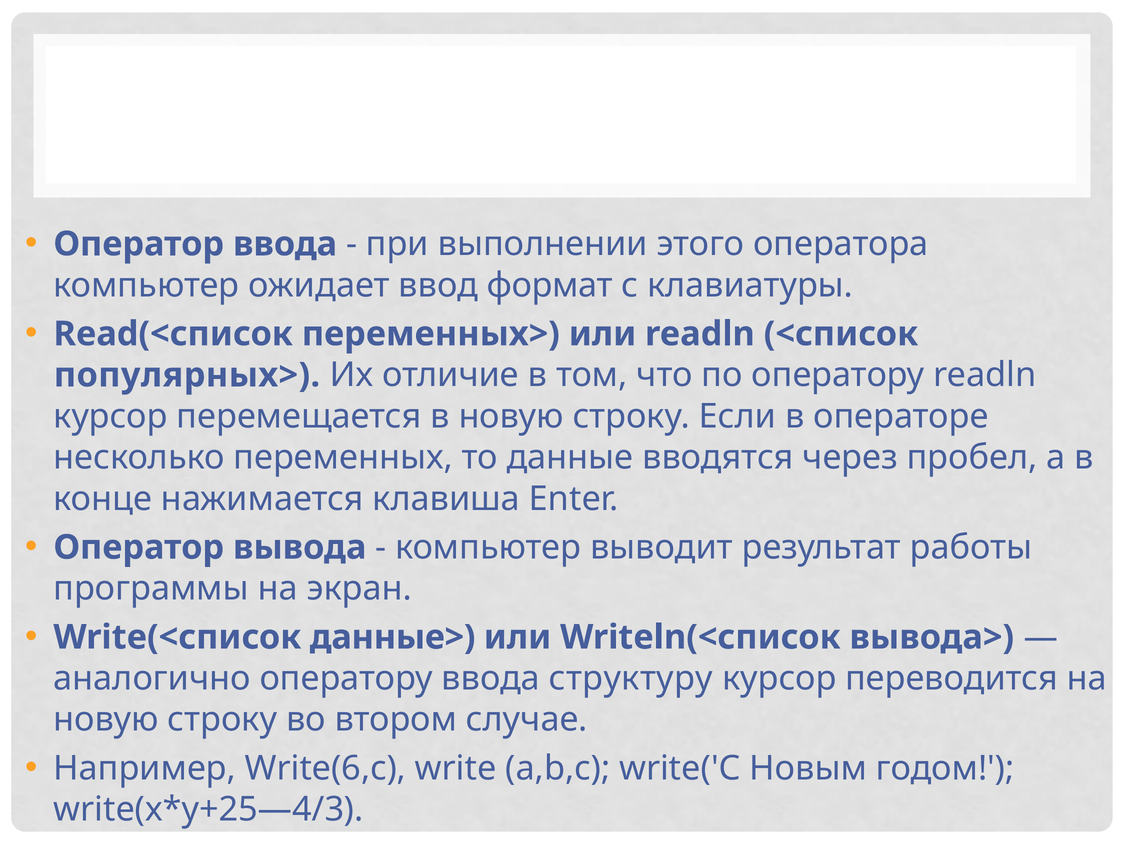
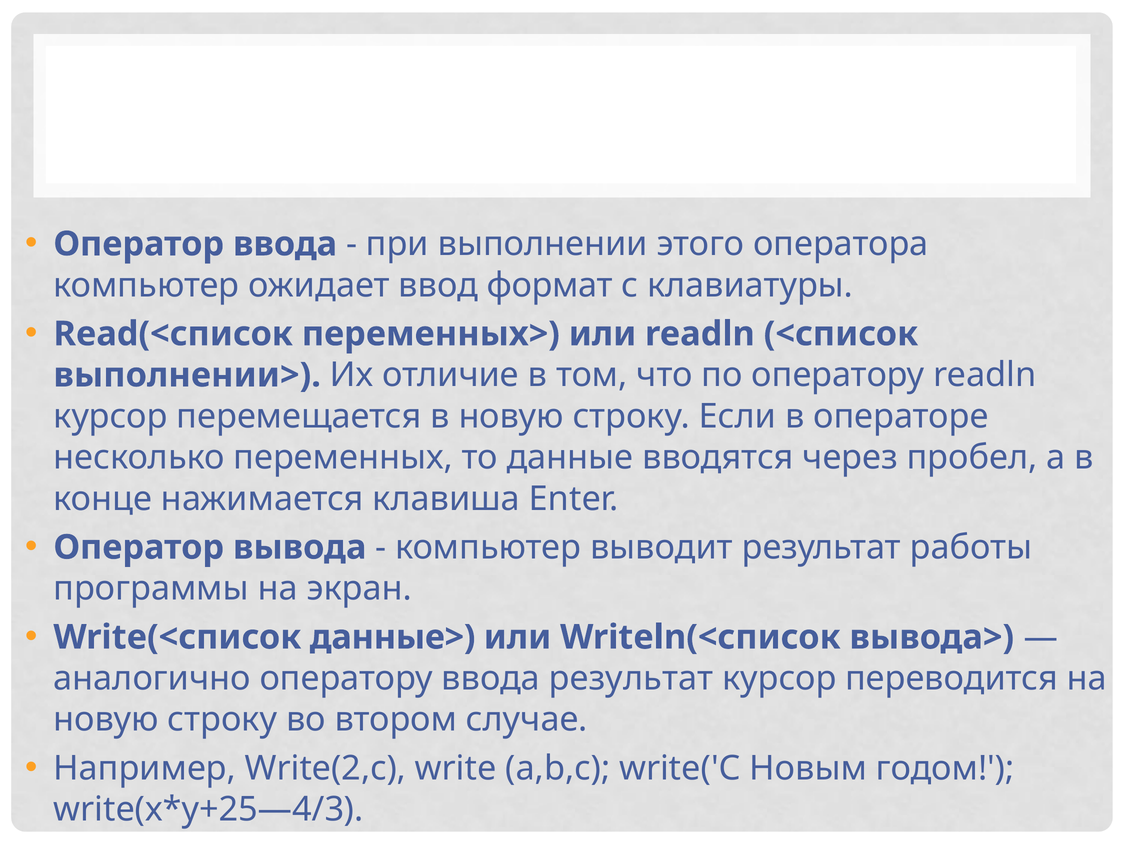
популярных>: популярных> -> выполнении> (187, 375)
ввода структуру: структуру -> результат (631, 678)
Write(6,c: Write(6,c -> Write(2,c (325, 768)
